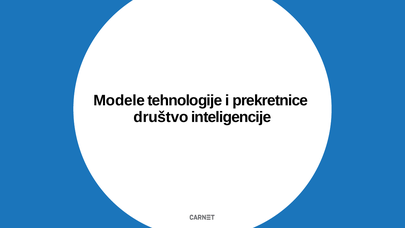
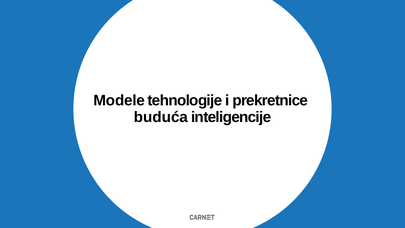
društvo: društvo -> buduća (161, 117)
